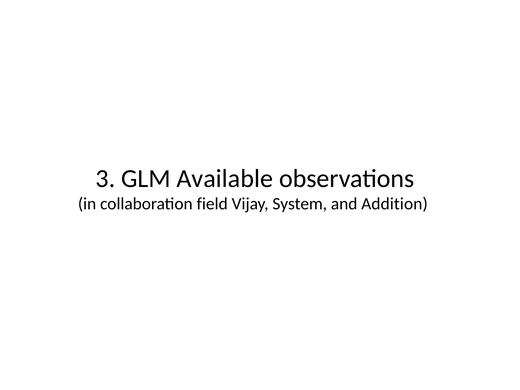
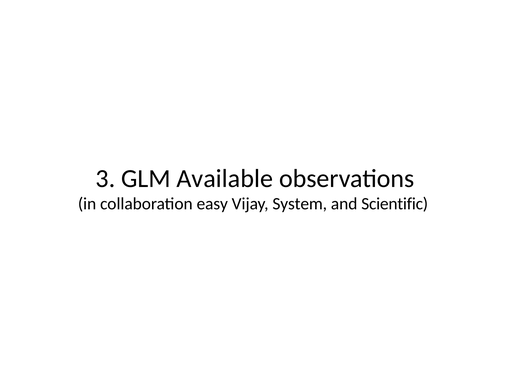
field: field -> easy (212, 204)
Addition: Addition -> Scientific (395, 204)
